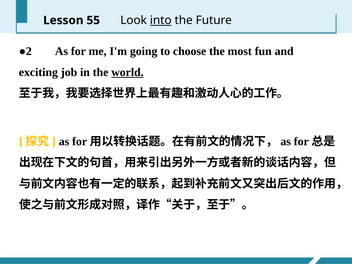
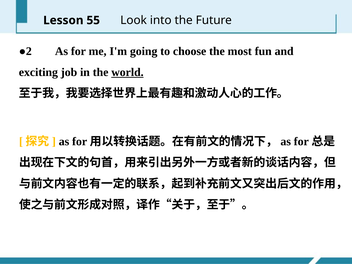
into underline: present -> none (161, 20)
